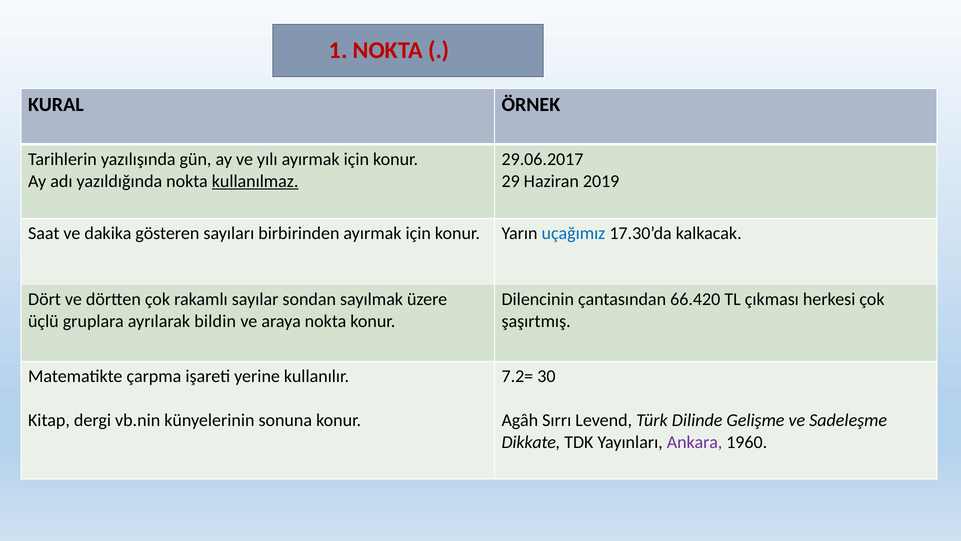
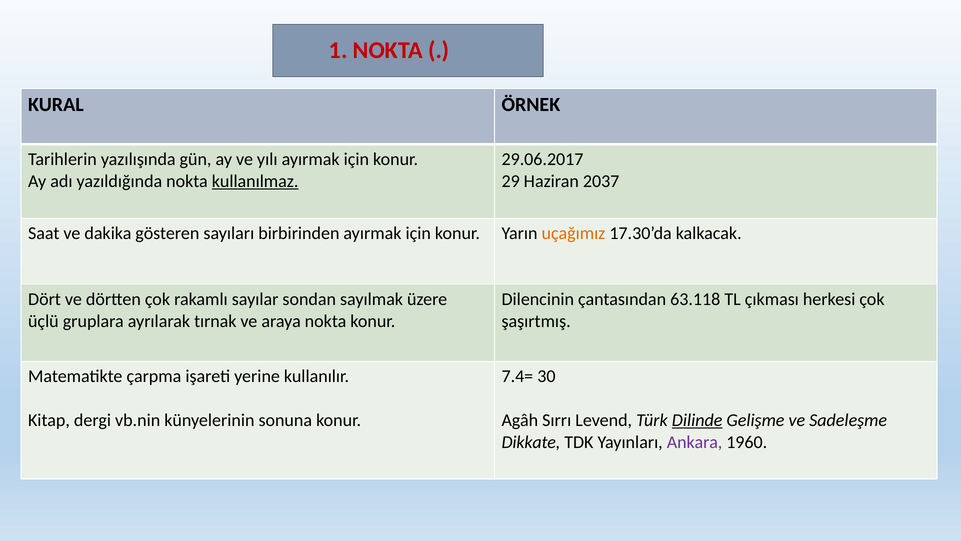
2019: 2019 -> 2037 (601, 181)
uçağımız colour: blue -> orange (573, 233)
66.420: 66.420 -> 63.118 (695, 299)
bildin: bildin -> tırnak (215, 321)
7.2=: 7.2= -> 7.4= (517, 376)
Dilinde underline: none -> present (697, 420)
